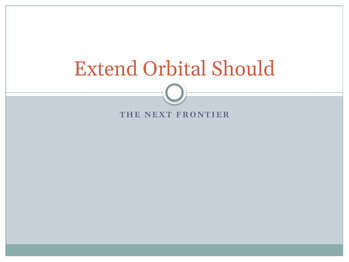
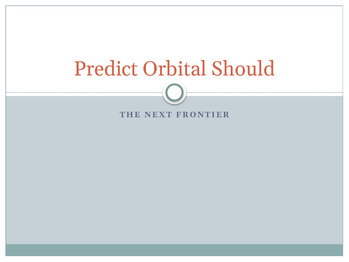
Extend: Extend -> Predict (106, 69)
